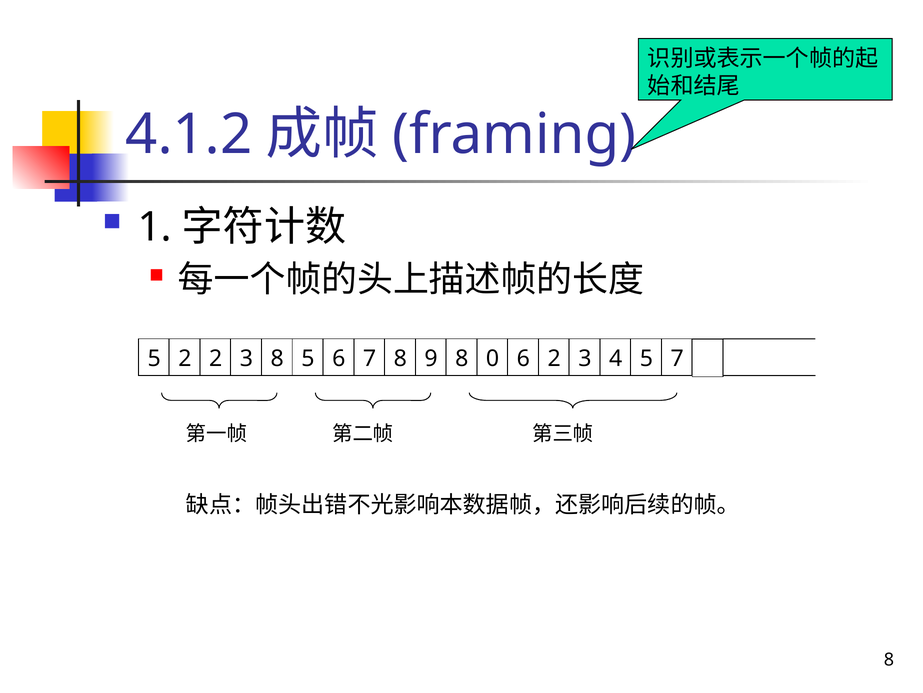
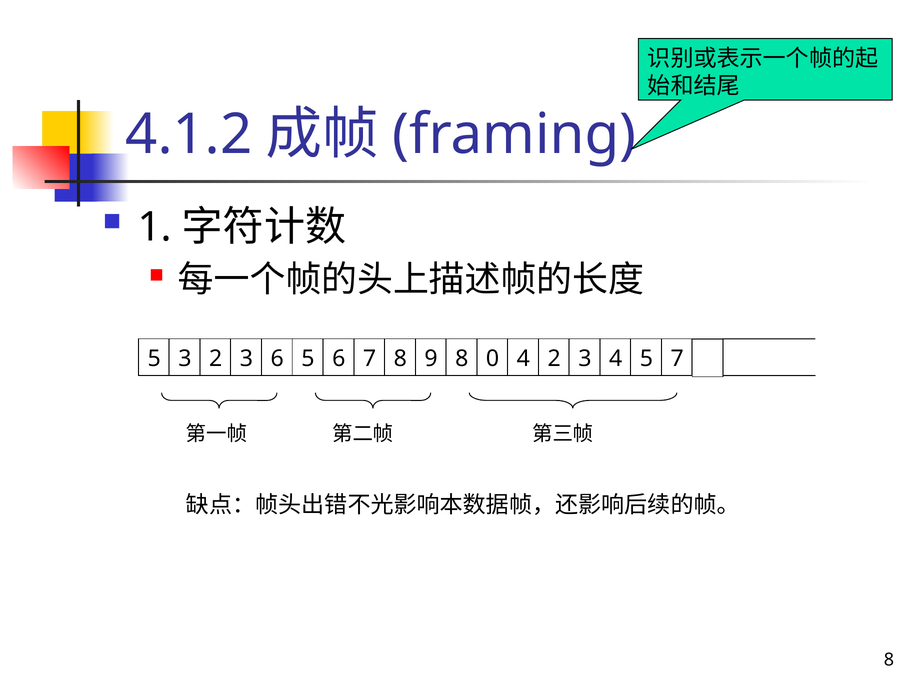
5 2: 2 -> 3 (185, 358)
3 8: 8 -> 6 (277, 358)
0 6: 6 -> 4 (523, 358)
